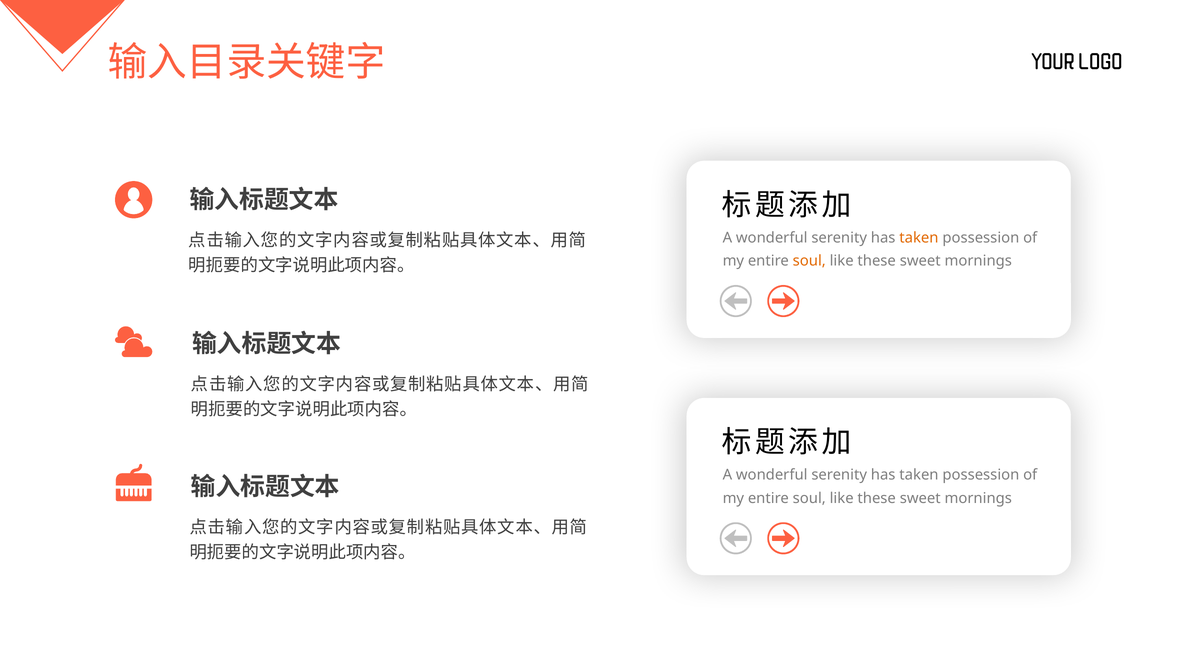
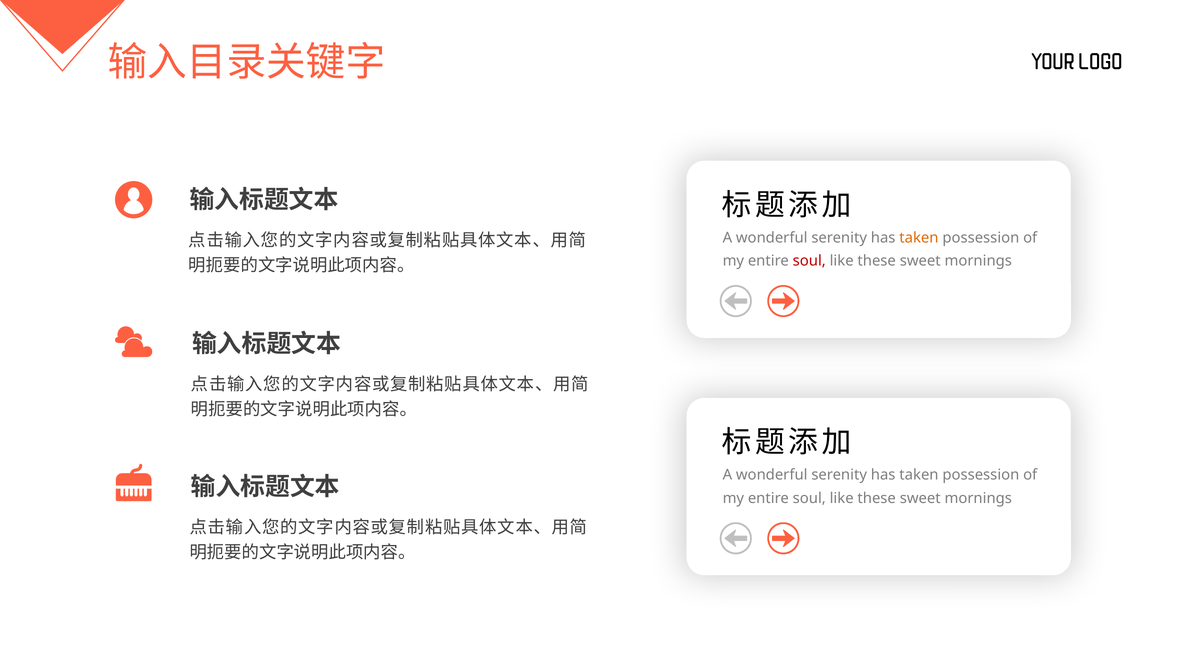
soul colour: orange -> red (809, 261)
